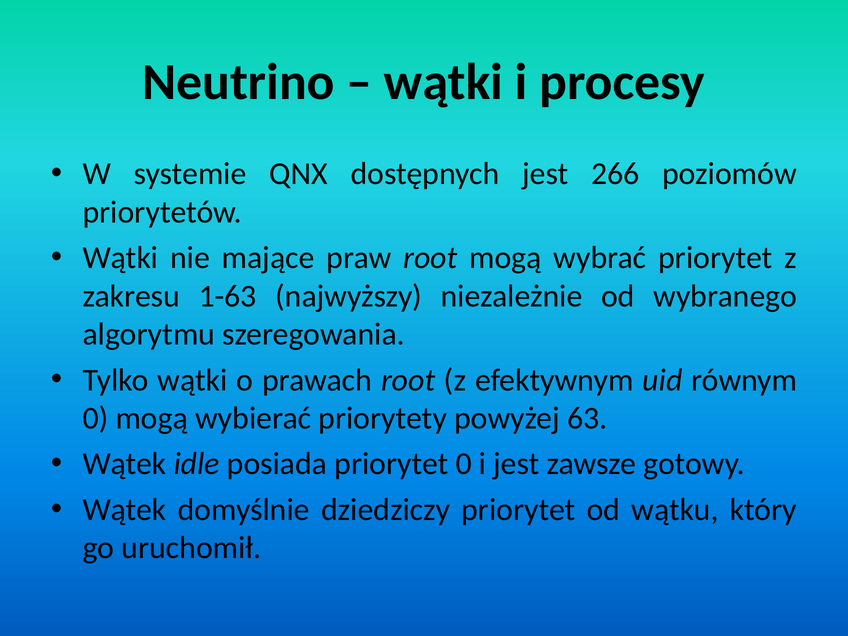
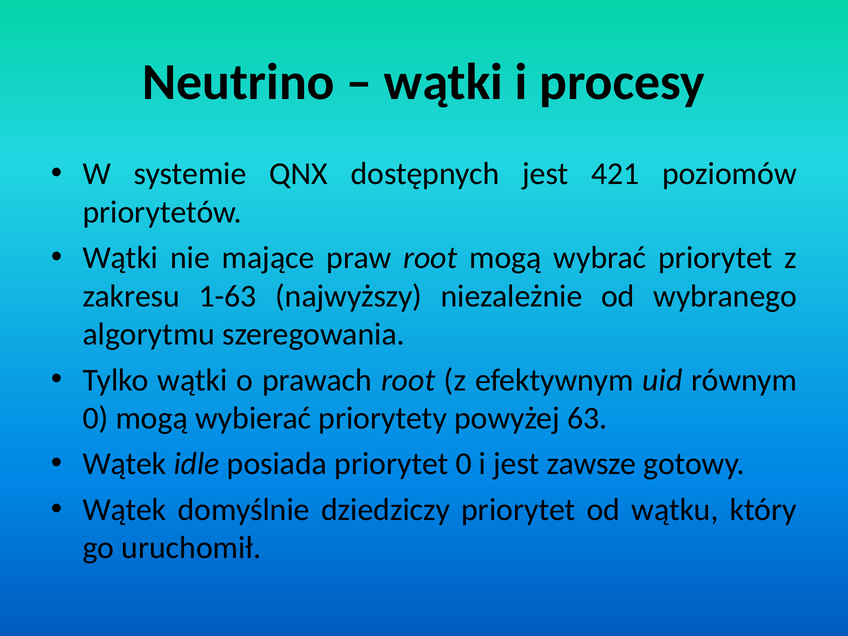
266: 266 -> 421 (615, 174)
